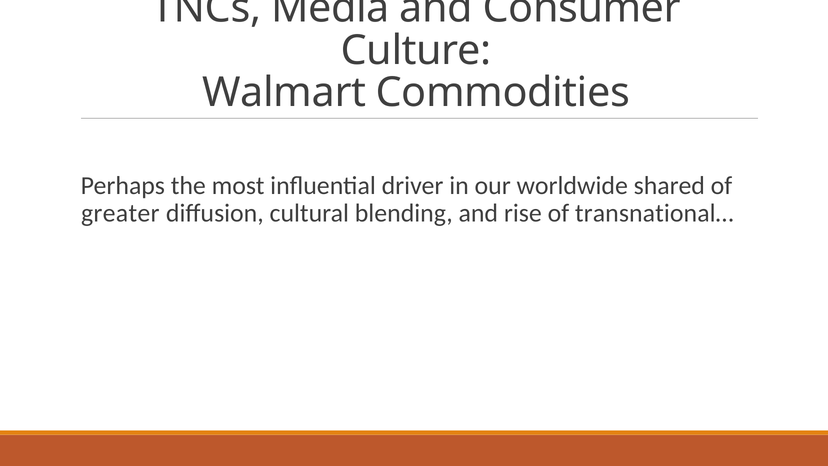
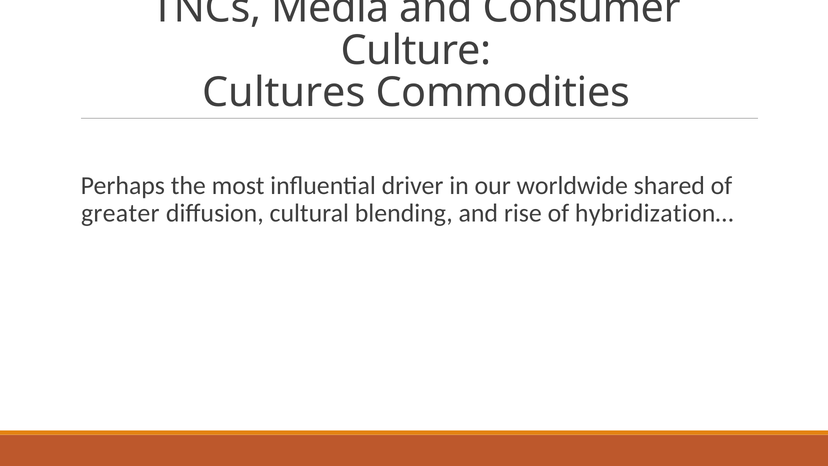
Walmart: Walmart -> Cultures (284, 93)
transnational…: transnational… -> hybridization… (654, 213)
